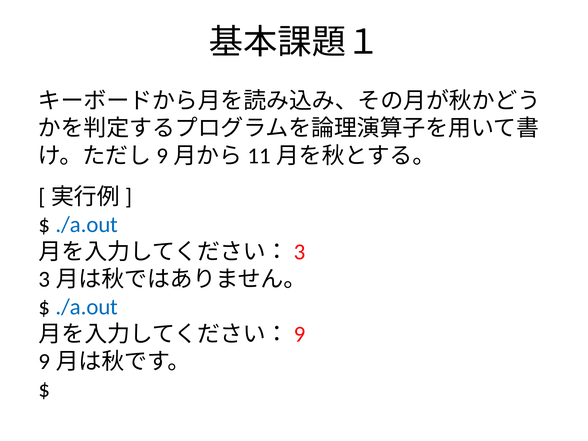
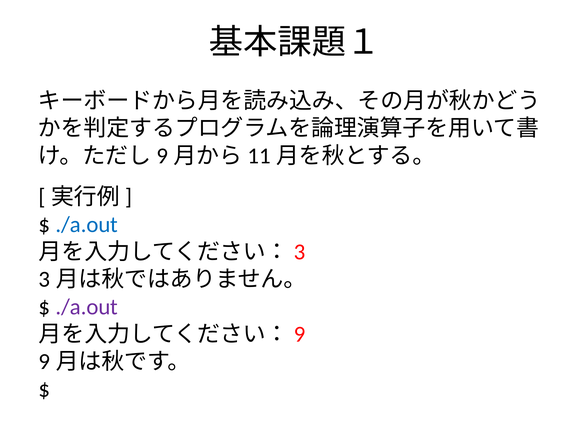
./a.out colour: blue -> purple (87, 307)
